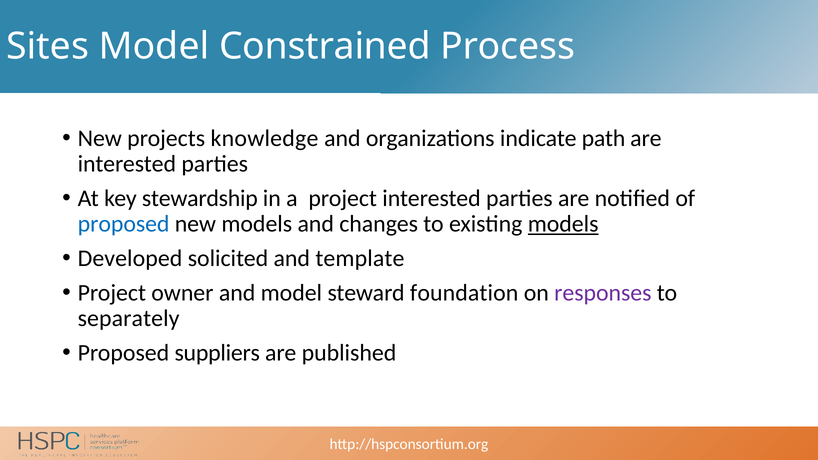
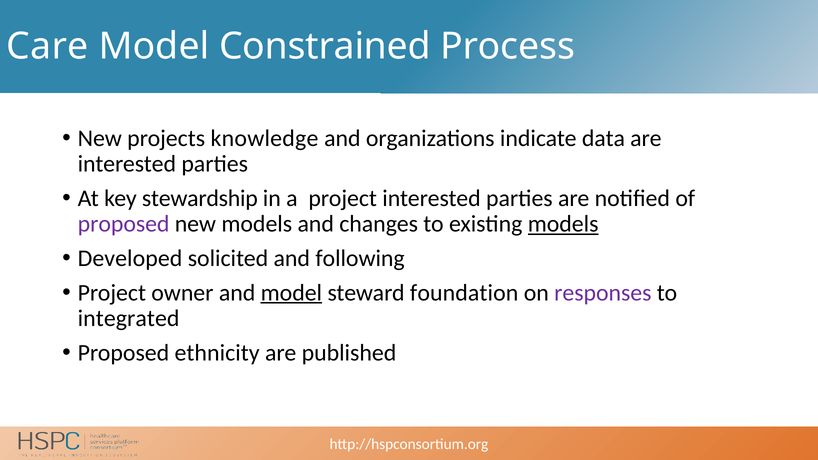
Sites: Sites -> Care (47, 46)
path: path -> data (603, 138)
proposed colour: blue -> purple (124, 224)
template: template -> following (360, 258)
model underline: none -> present (291, 293)
separately: separately -> integrated (129, 319)
suppliers: suppliers -> ethnicity (217, 353)
